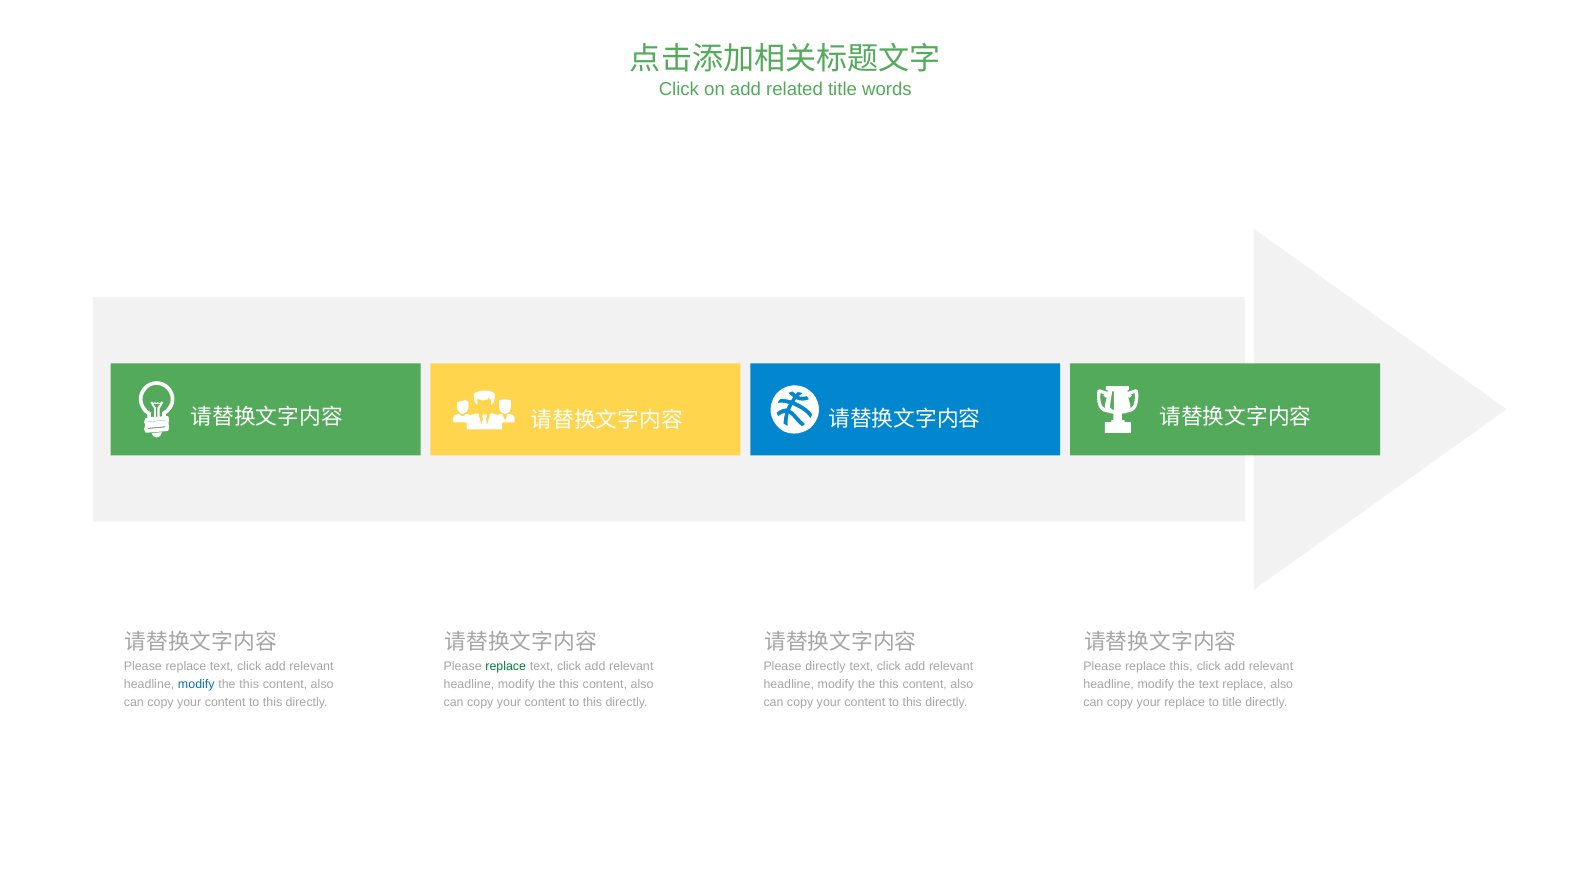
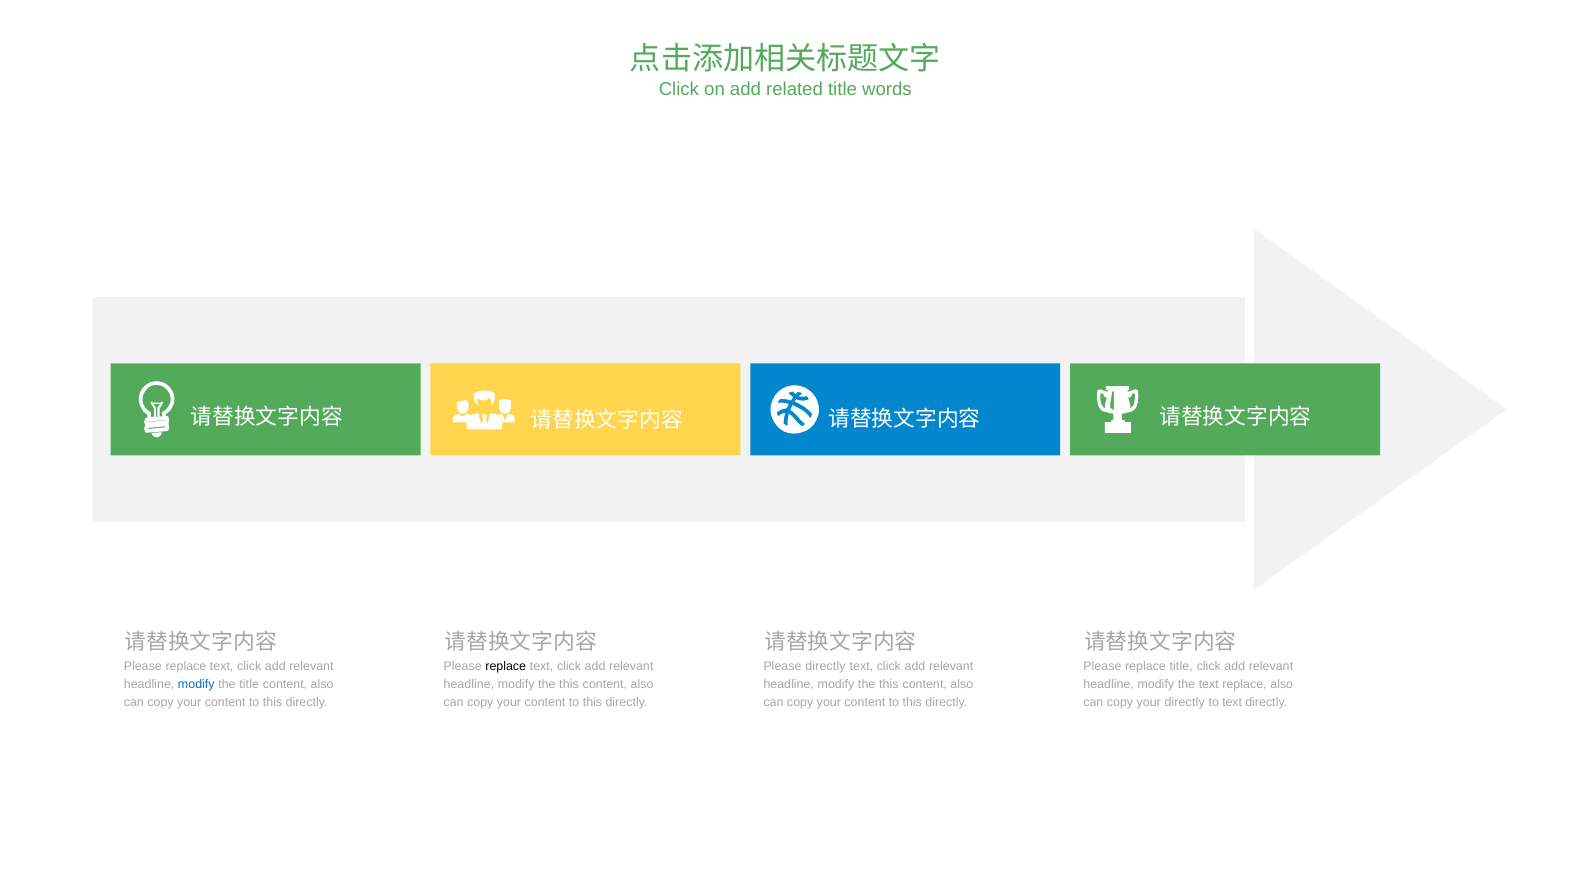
replace colour: green -> black (506, 666)
replace this: this -> title (1181, 666)
this: this -> title (249, 684)
your replace: replace -> directly (1185, 702)
to title: title -> text (1232, 702)
